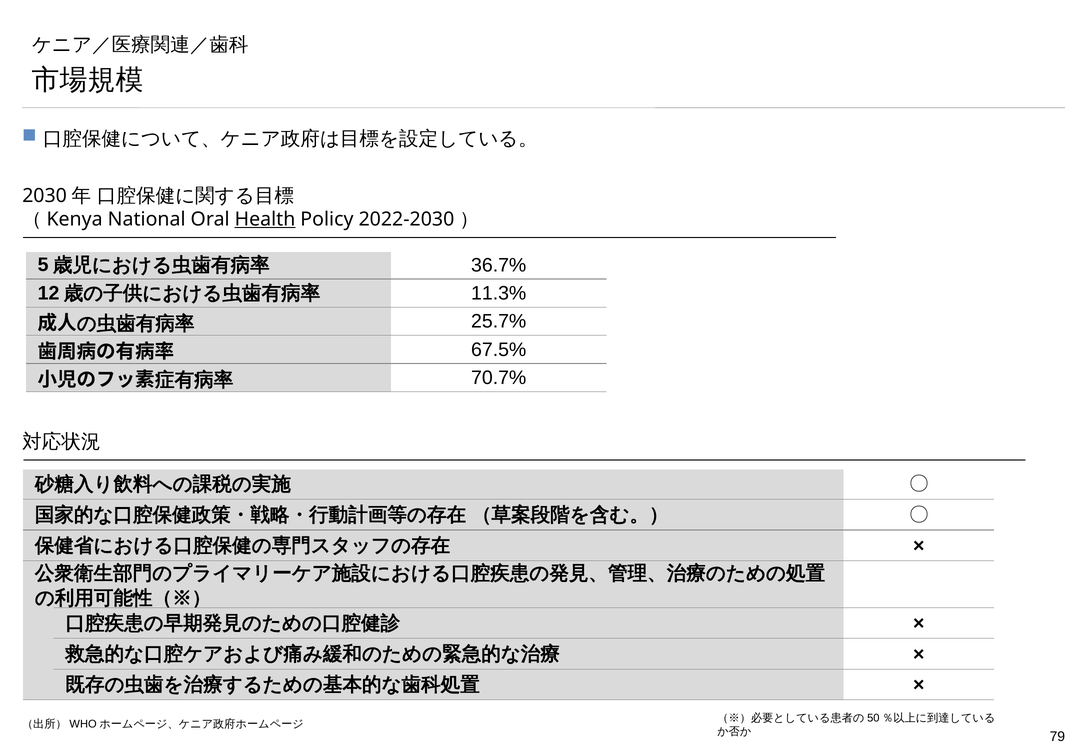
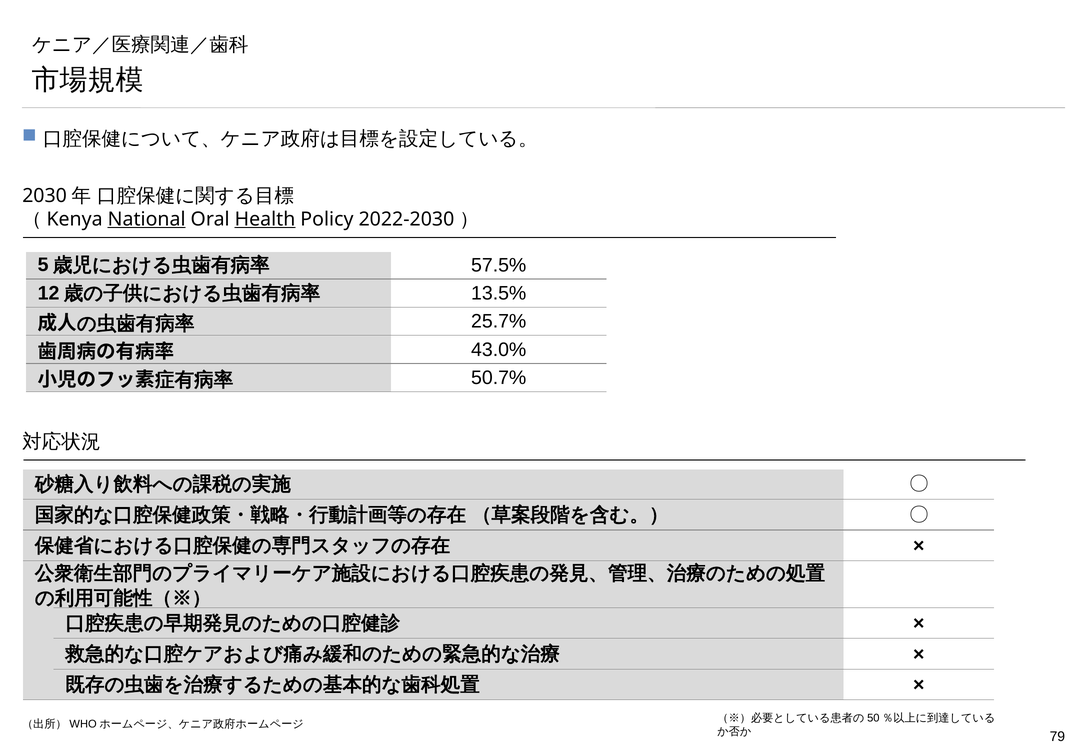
National underline: none -> present (147, 219)
36.7%: 36.7% -> 57.5% (499, 265)
11.3%: 11.3% -> 13.5% (499, 293)
67.5%: 67.5% -> 43.0% (499, 349)
70.7%: 70.7% -> 50.7% (499, 378)
